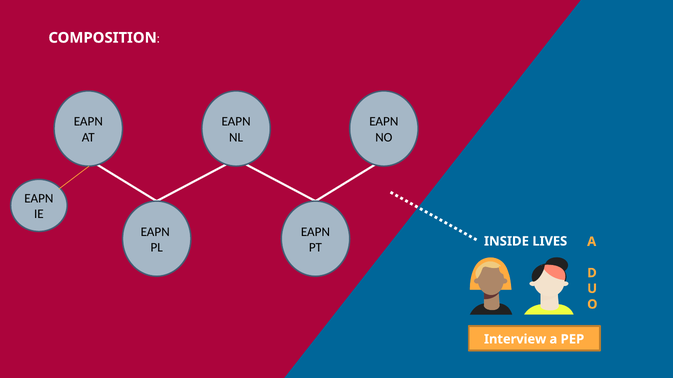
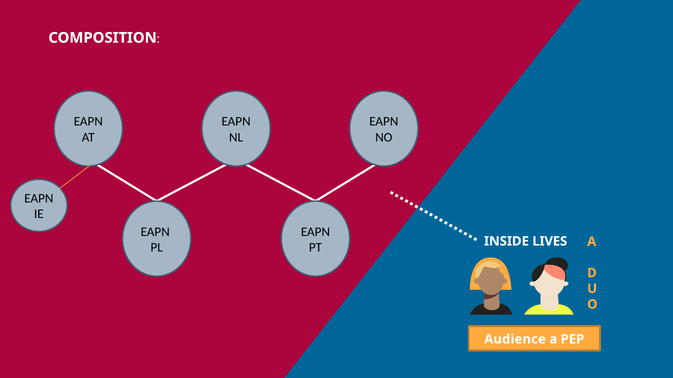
Interview: Interview -> Audience (515, 340)
